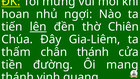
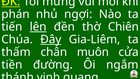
hoan: hoan -> phán (15, 14)
Ðây underline: none -> present (51, 39)
chân thánh: thánh -> muôn (93, 52)
mang: mang -> ngắm (122, 65)
